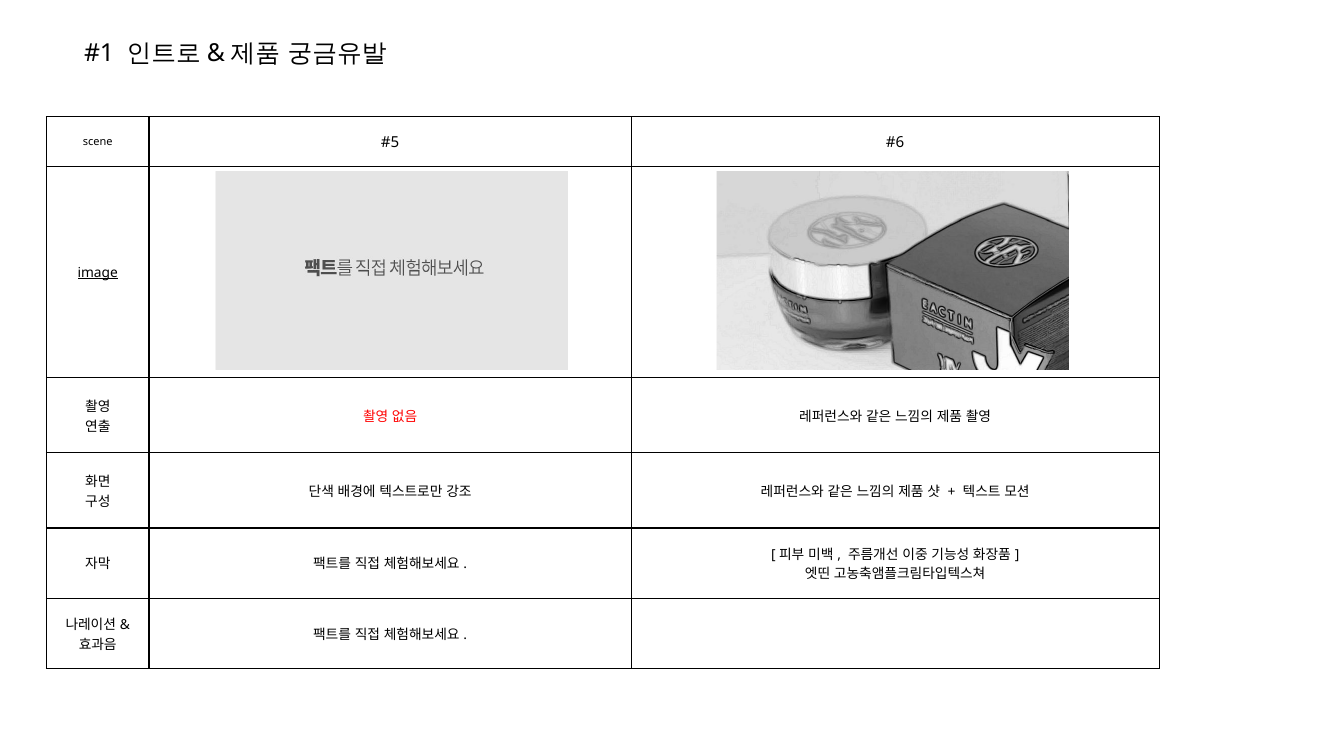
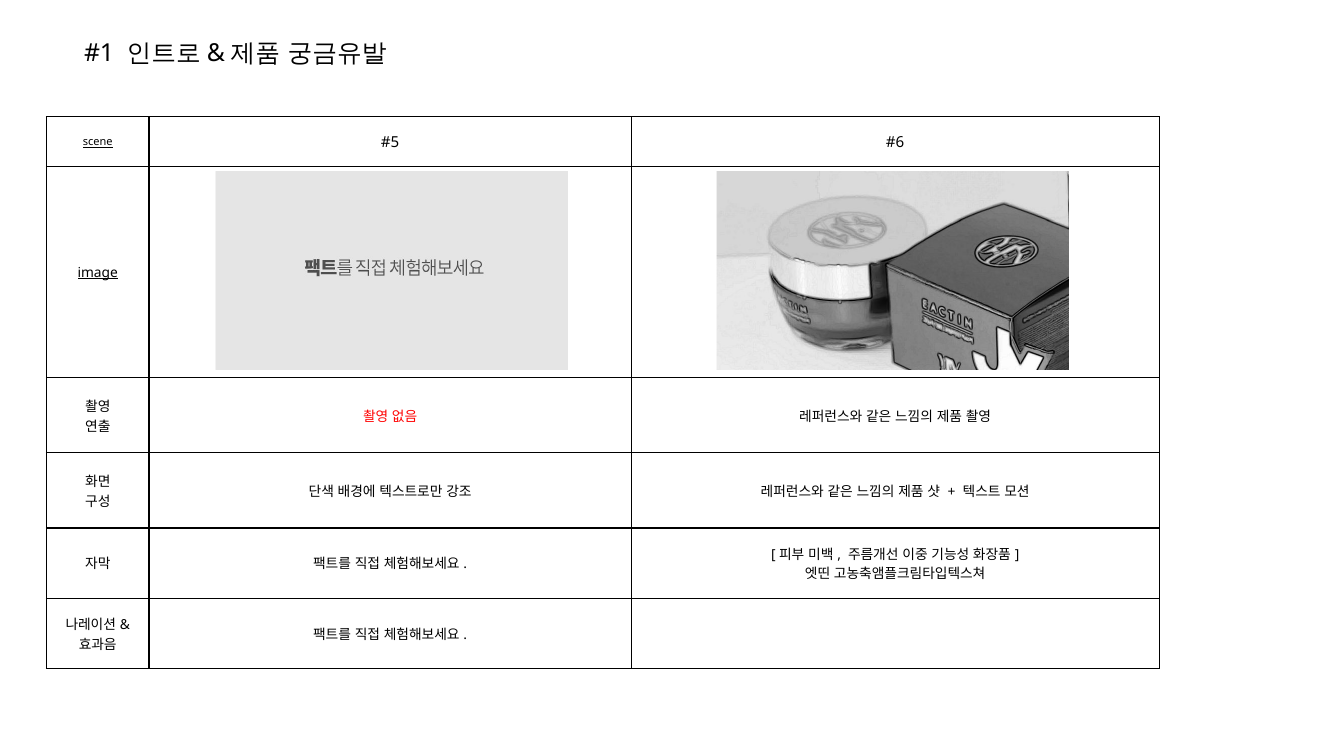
scene underline: none -> present (98, 142)
